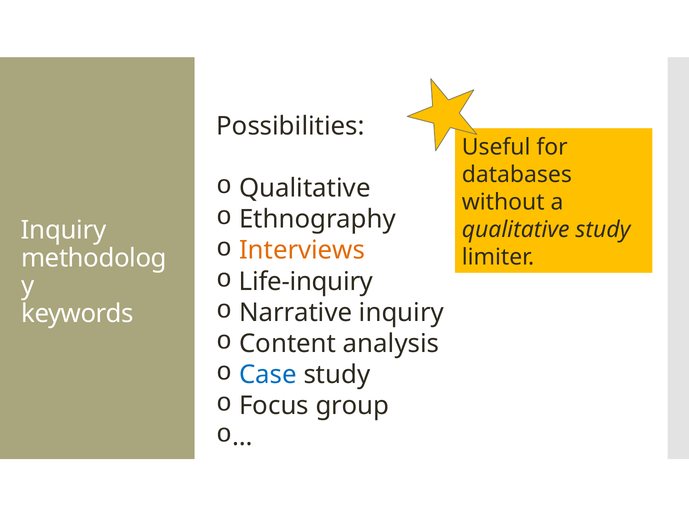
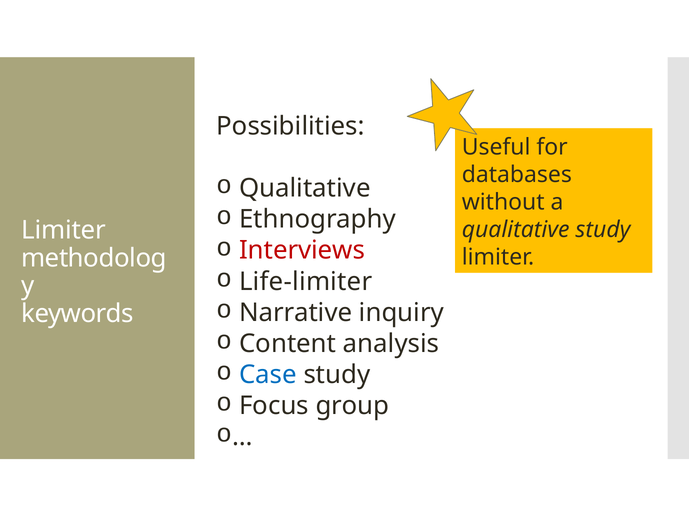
Inquiry: Inquiry -> Limiter (64, 230)
Interviews colour: orange -> red (302, 250)
Life-inquiry: Life-inquiry -> Life-limiter (306, 281)
